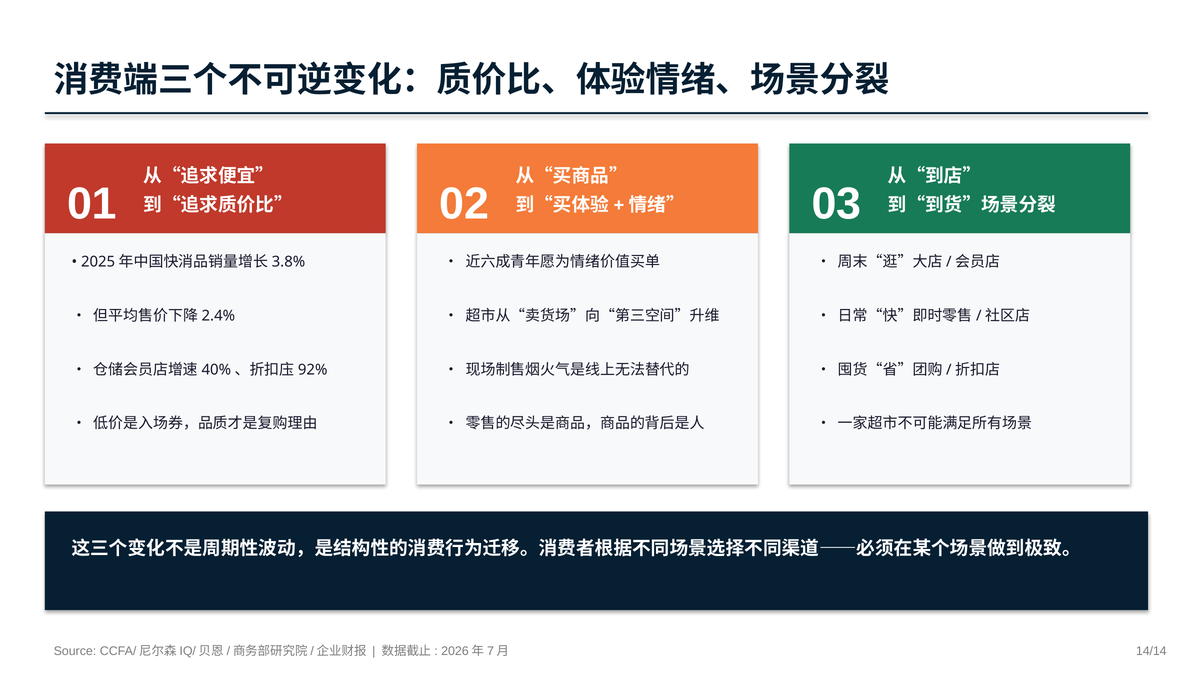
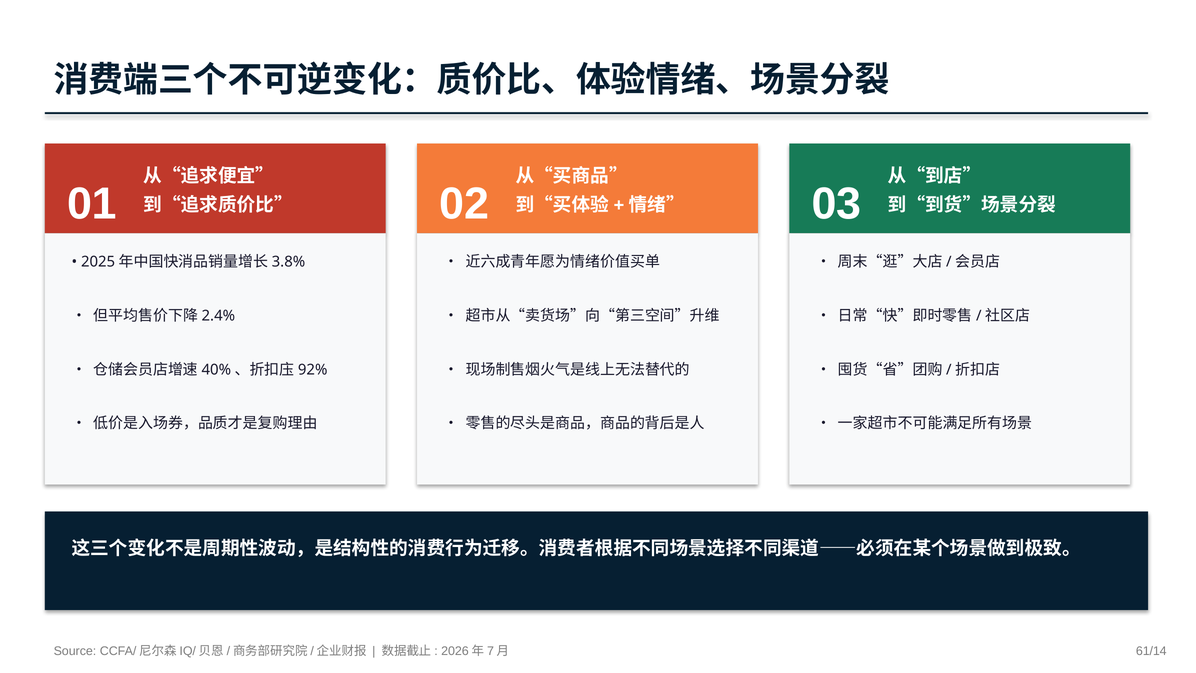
14/14: 14/14 -> 61/14 (1151, 651)
